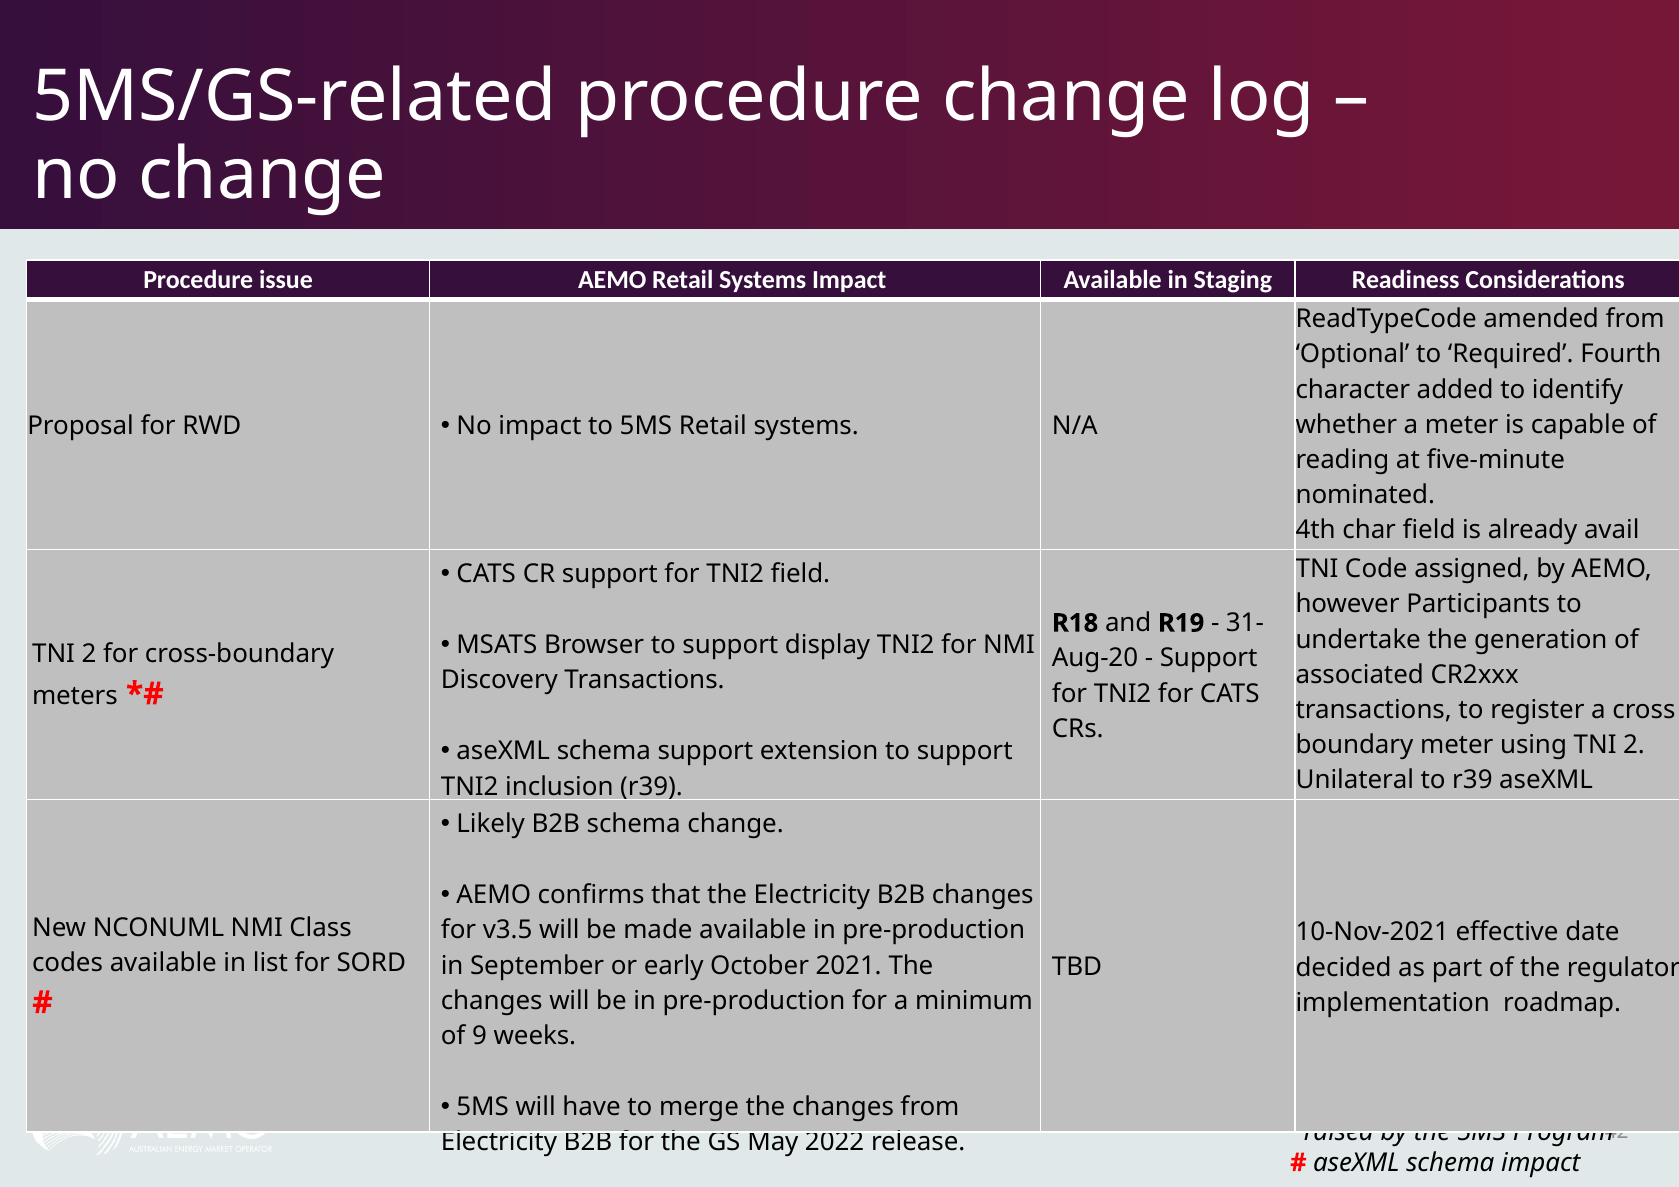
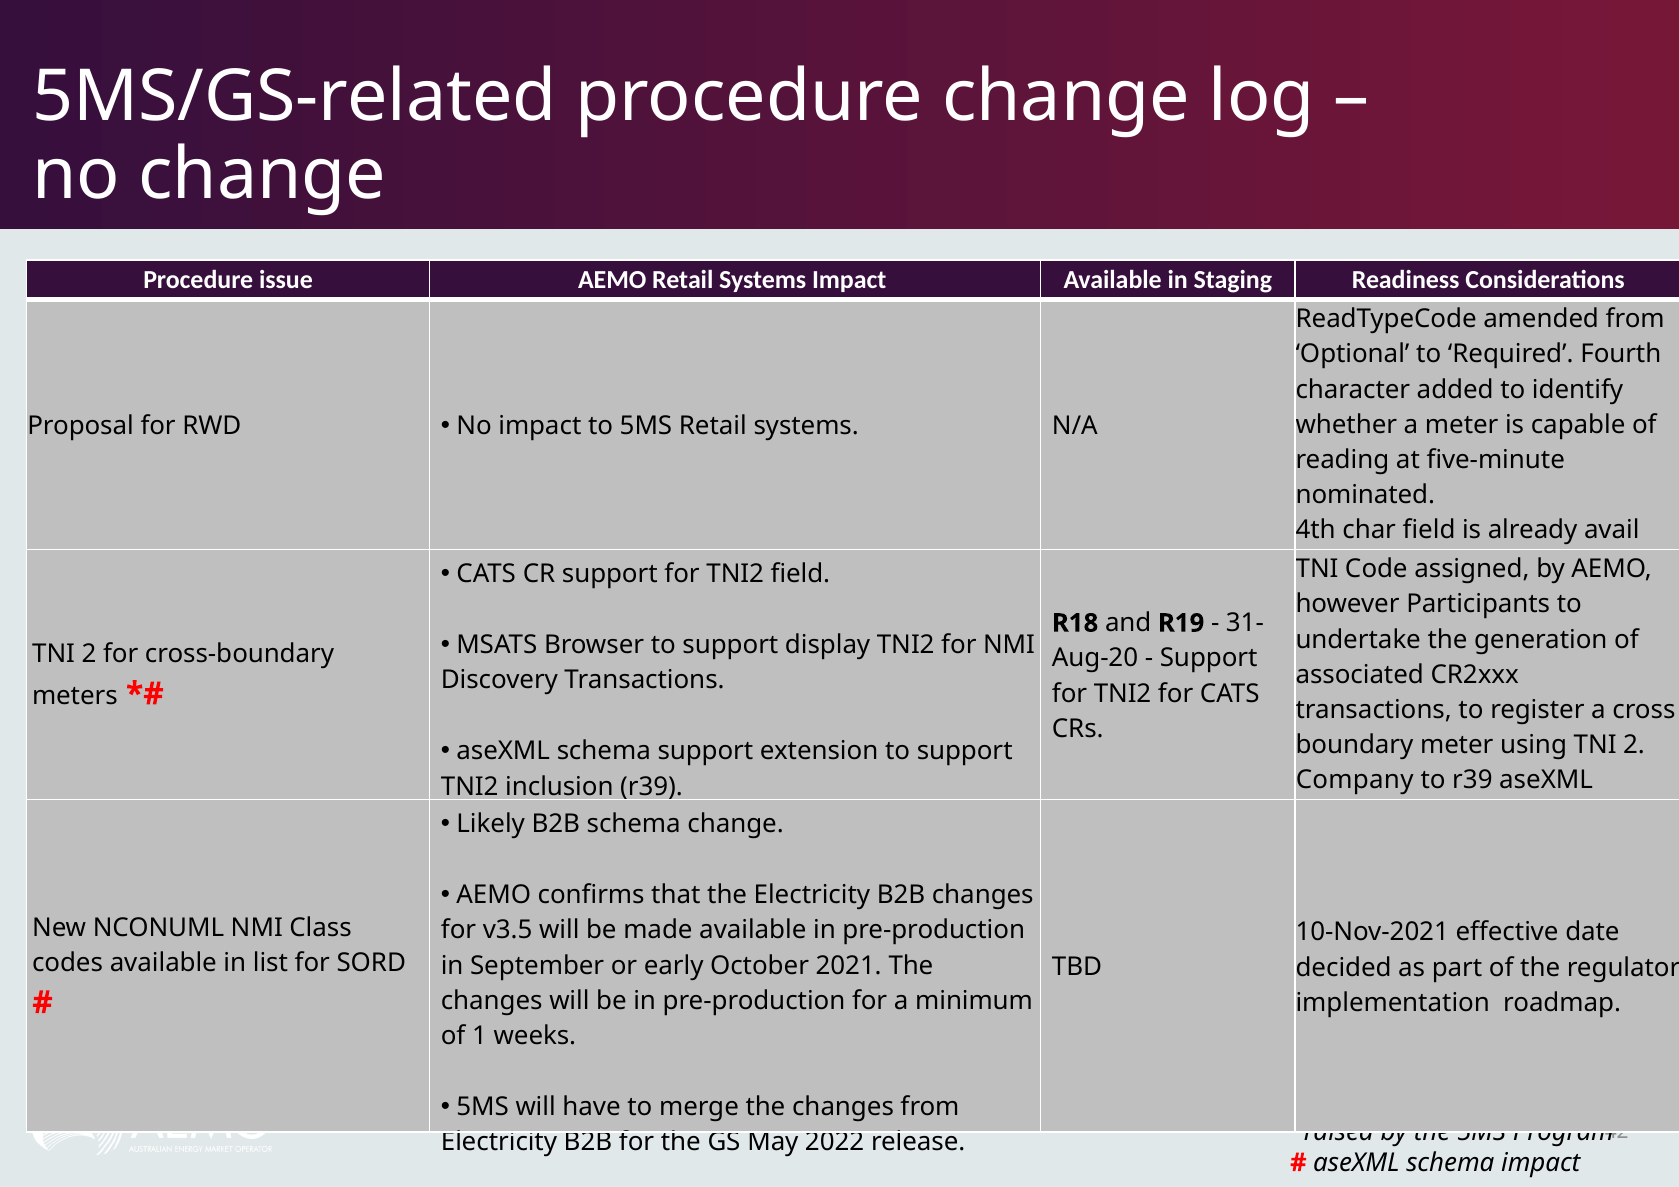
Unilateral: Unilateral -> Company (1355, 780)
9: 9 -> 1 (479, 1036)
